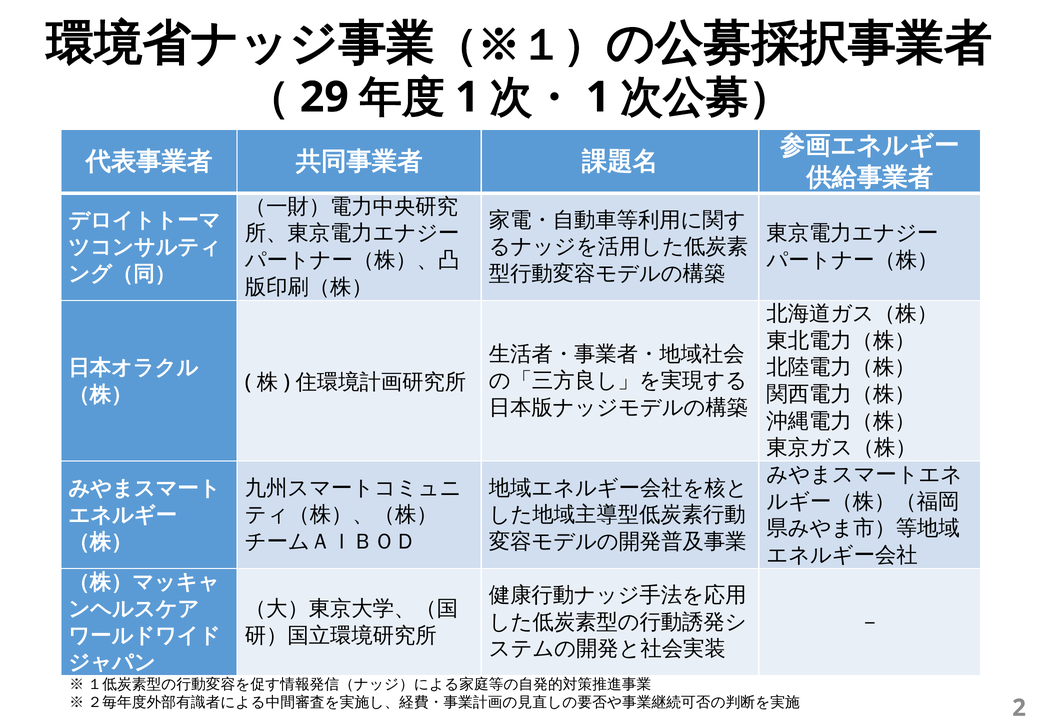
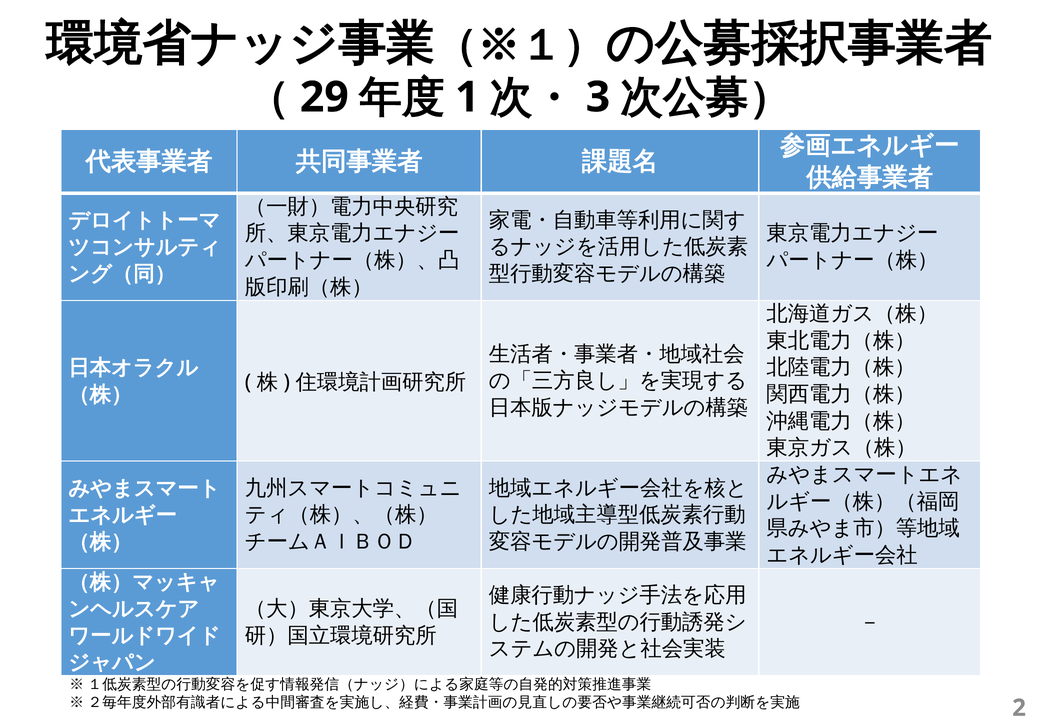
1: 1 -> 3 (598, 97)
